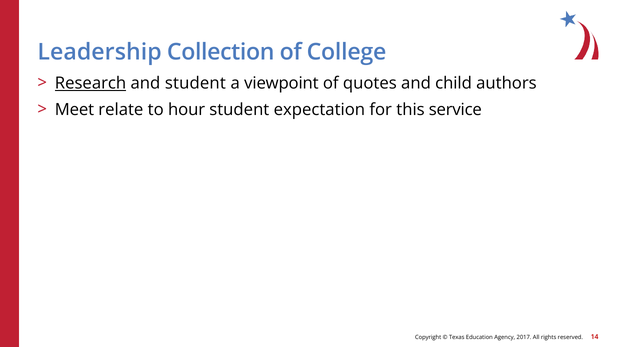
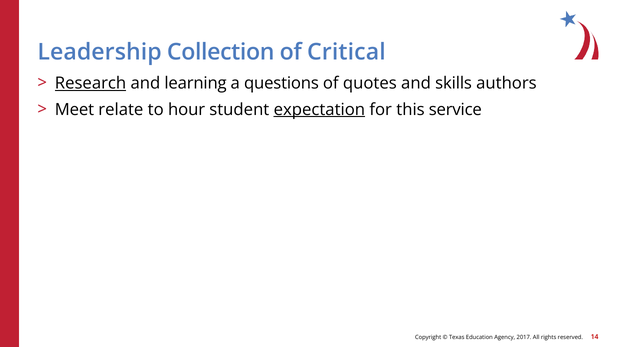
College: College -> Critical (346, 52)
and student: student -> learning (196, 83)
viewpoint: viewpoint -> questions (281, 83)
child: child -> skills (454, 83)
expectation underline: none -> present (319, 110)
